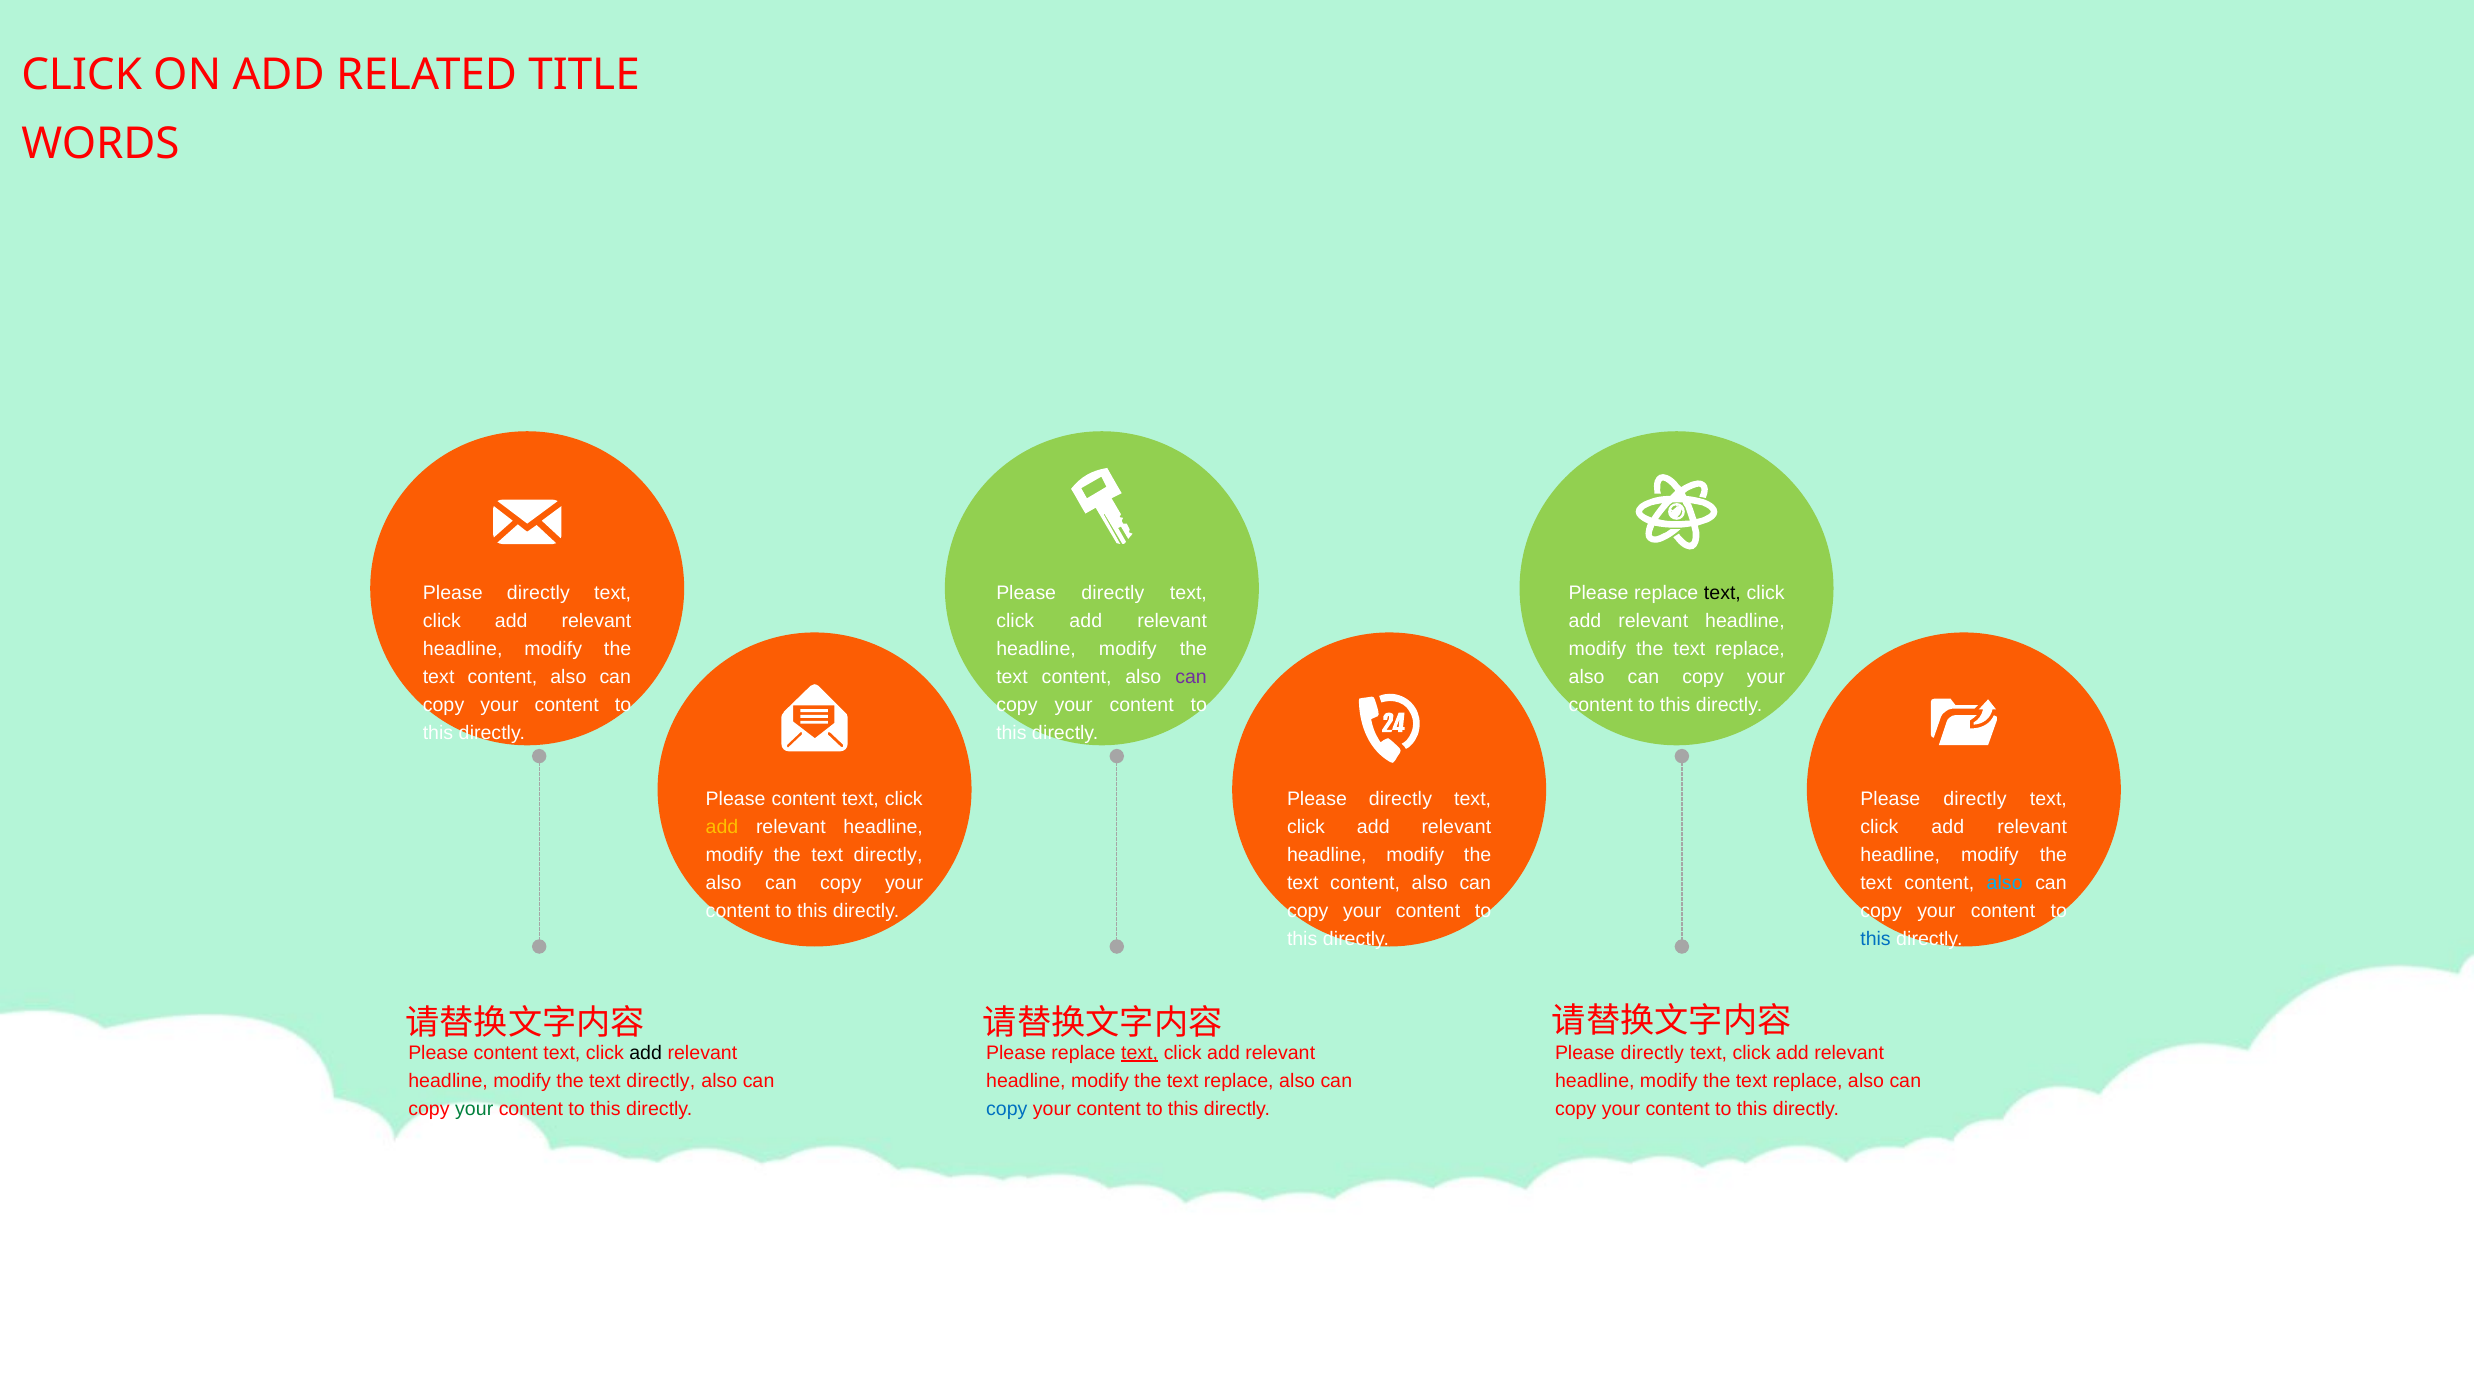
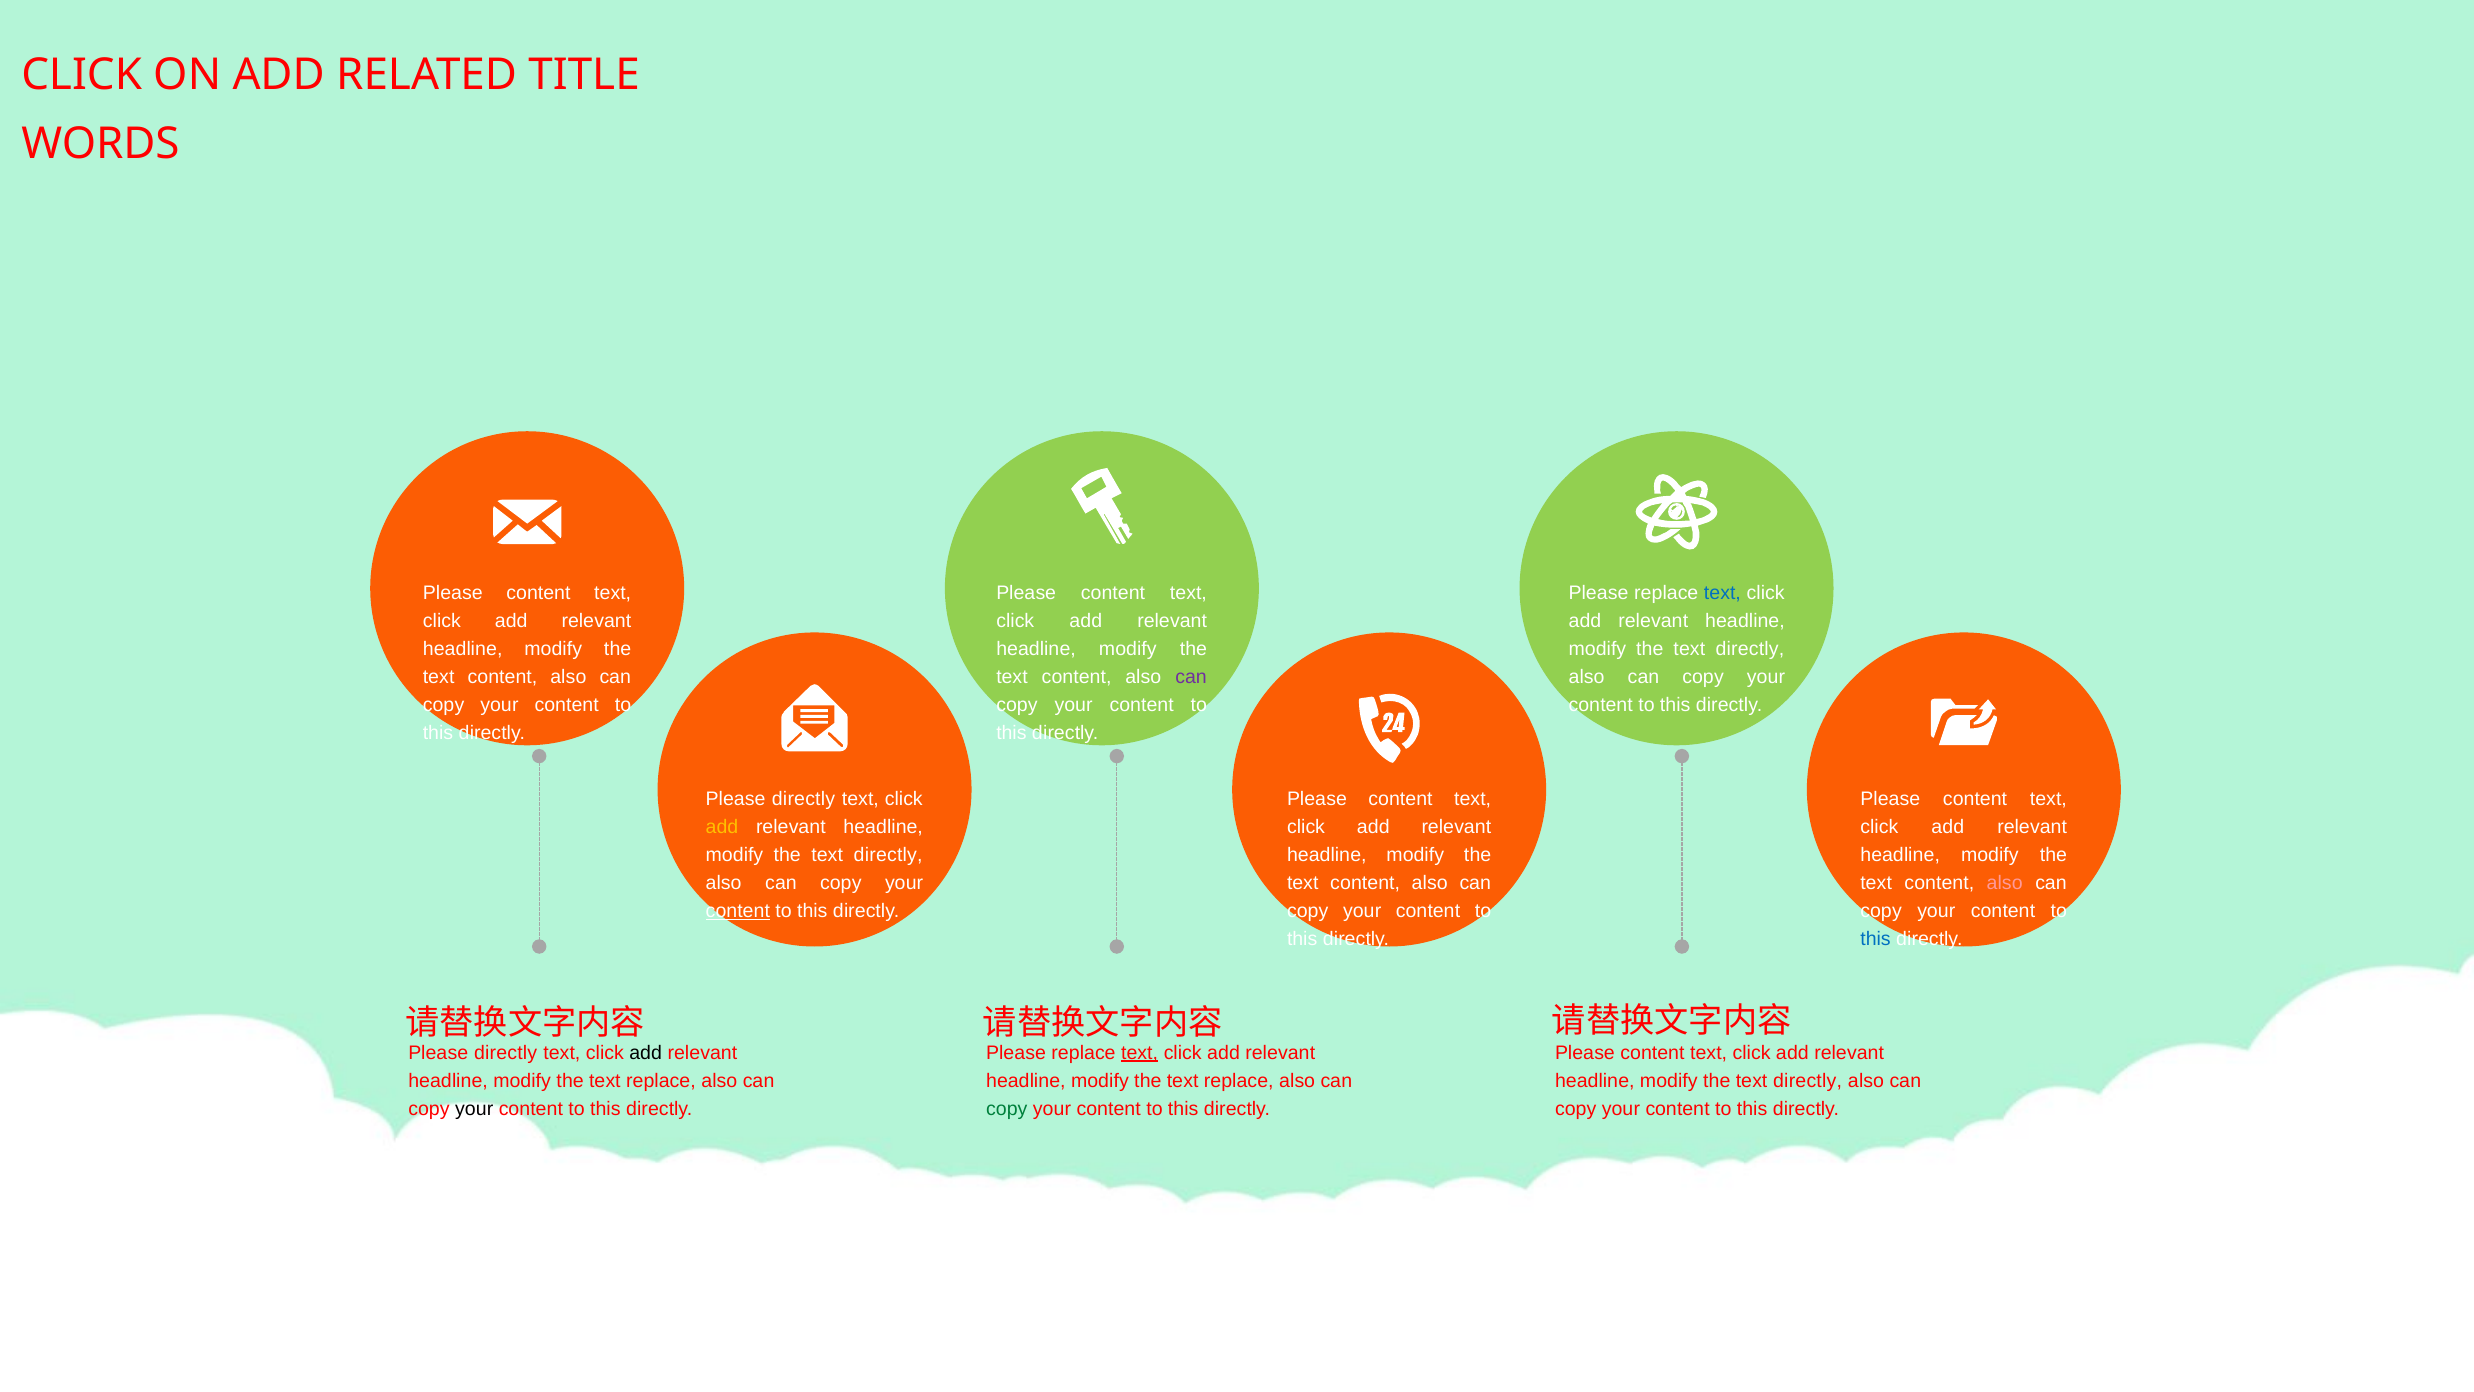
directly: directly -> content (538, 593)
directly: directly -> content (1113, 593)
text colour: black -> blue (1722, 593)
replace: replace -> directly (1750, 649)
content: content -> directly (804, 799)
directly: directly -> content (1401, 799)
directly: directly -> content (1975, 799)
also colour: light blue -> pink (2005, 883)
content underline: none -> present (738, 911)
content: content -> directly (506, 1052)
directly: directly -> content (1652, 1053)
directly: directly -> replace (661, 1080)
replace: replace -> directly (1808, 1081)
your colour: green -> black (474, 1108)
copy colour: blue -> green (1007, 1108)
